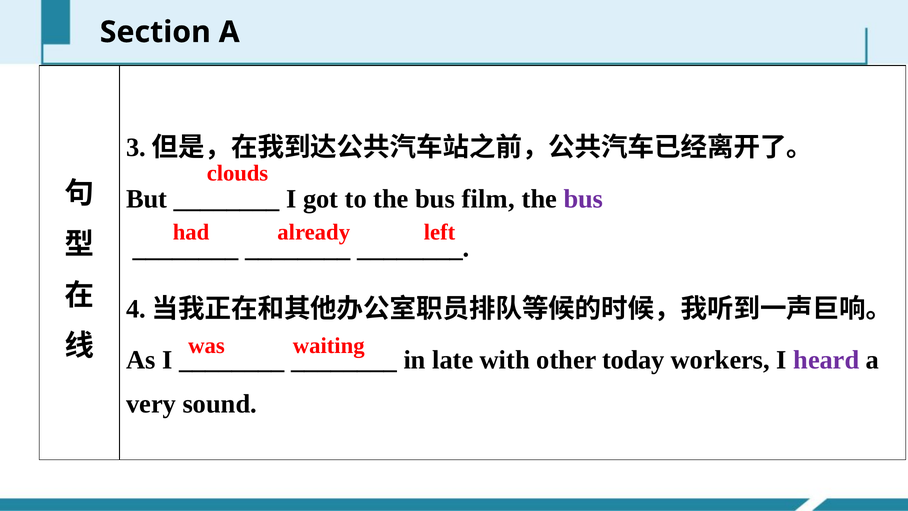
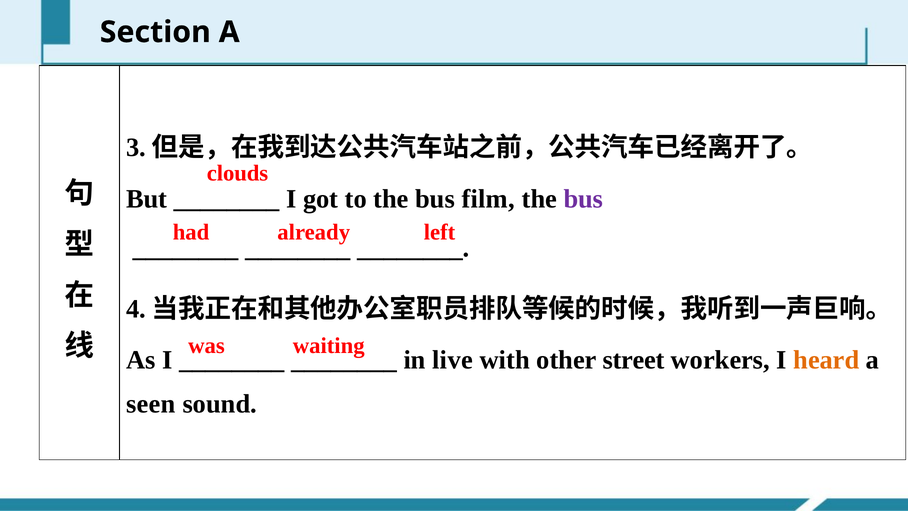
late: late -> live (453, 360)
today: today -> street (634, 360)
heard colour: purple -> orange (826, 360)
very: very -> seen (151, 404)
